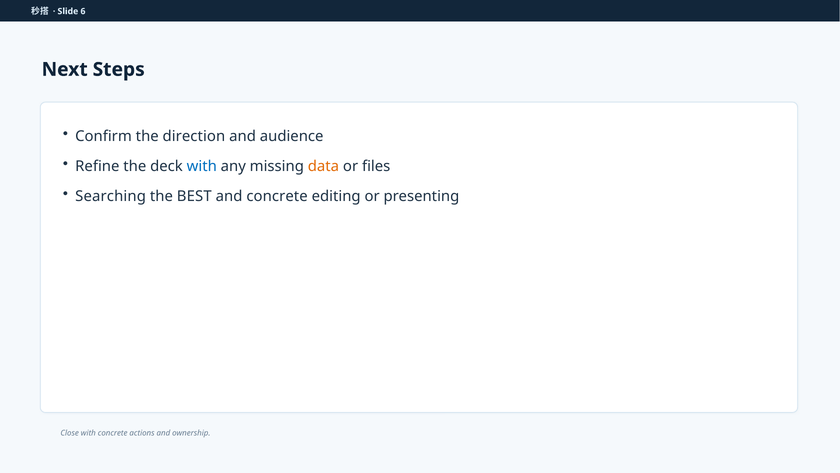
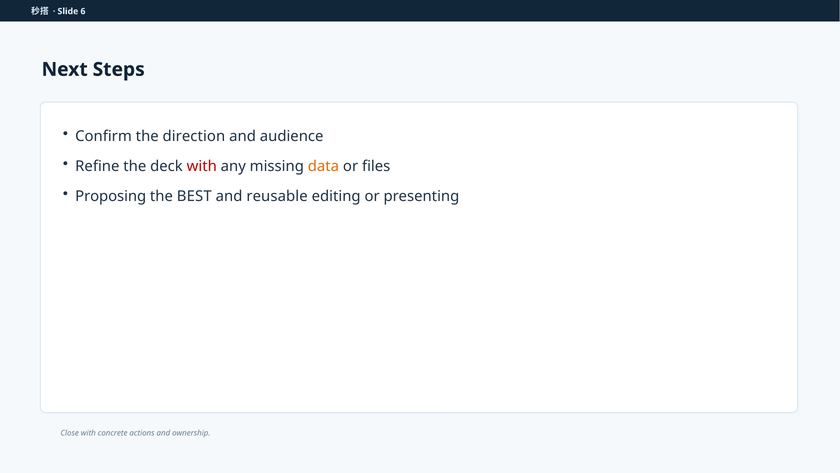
with colour: blue -> red (202, 166)
Searching: Searching -> Proposing (111, 196)
and concrete: concrete -> reusable (277, 196)
